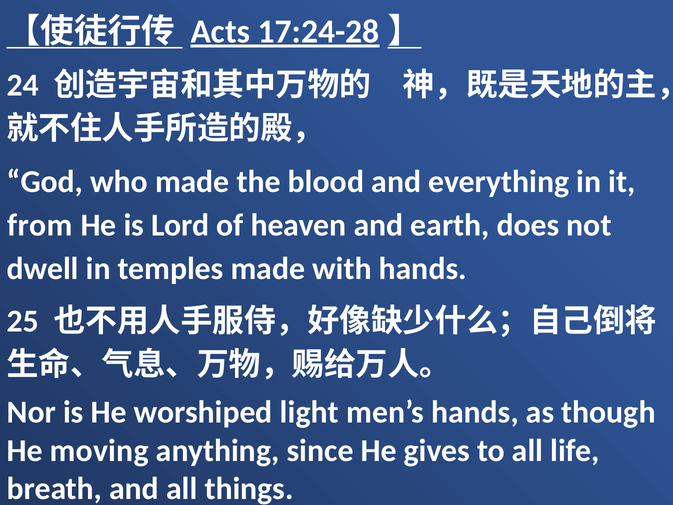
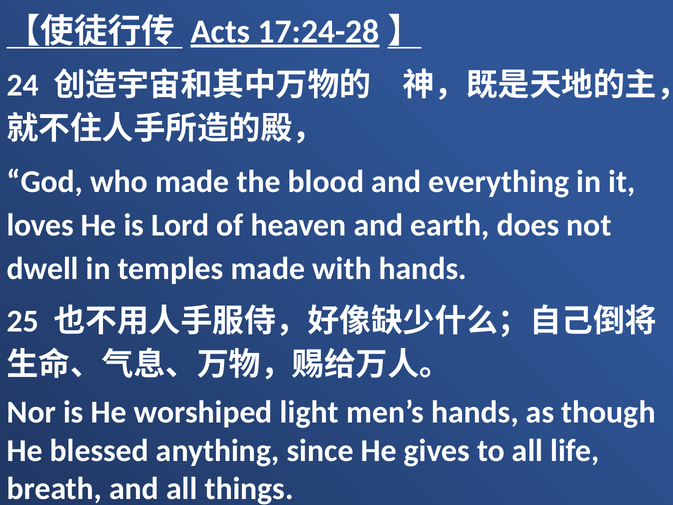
from: from -> loves (40, 225)
moving: moving -> blessed (99, 450)
